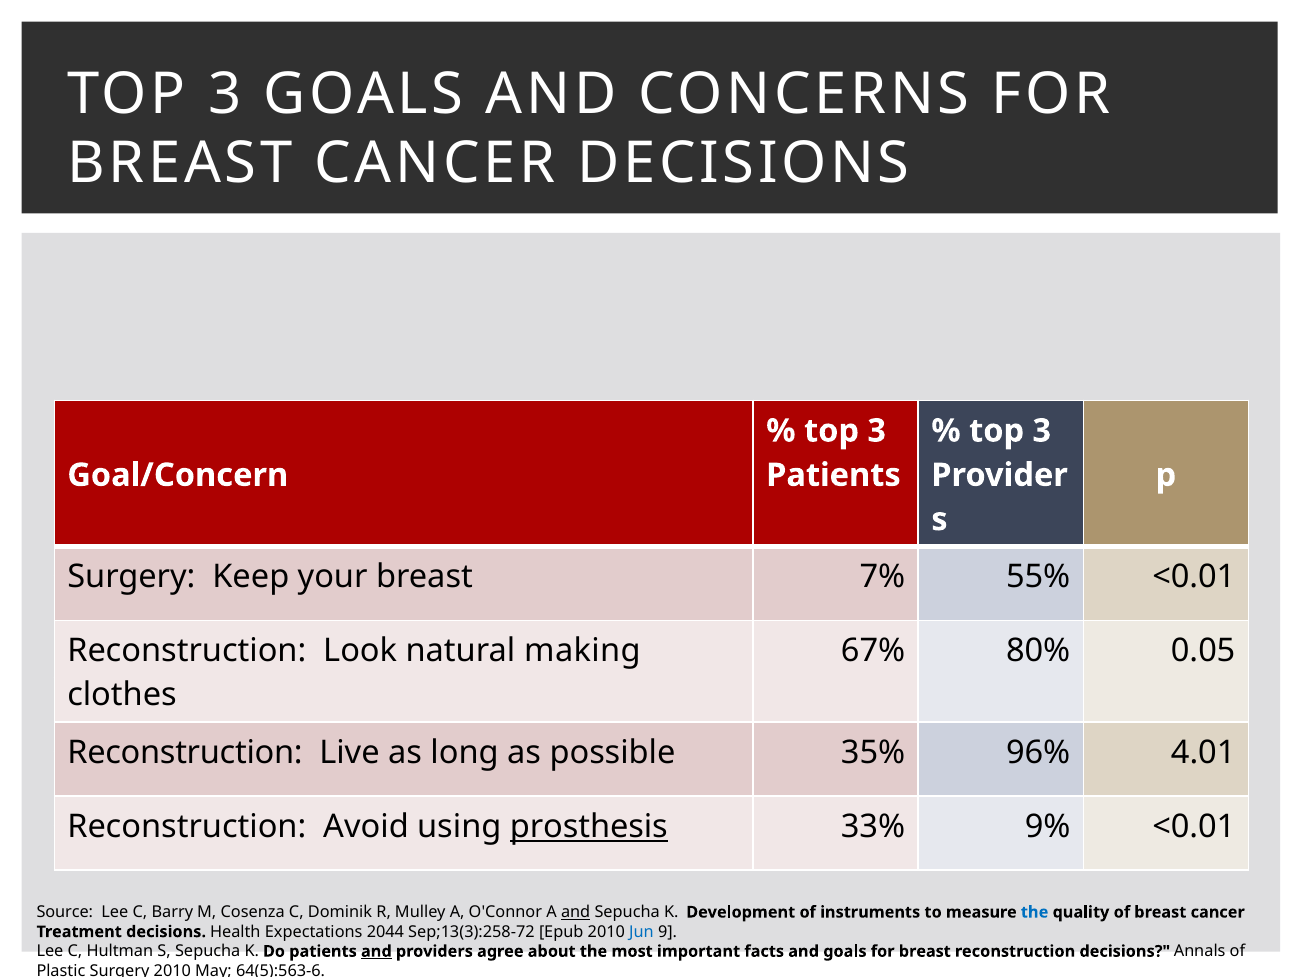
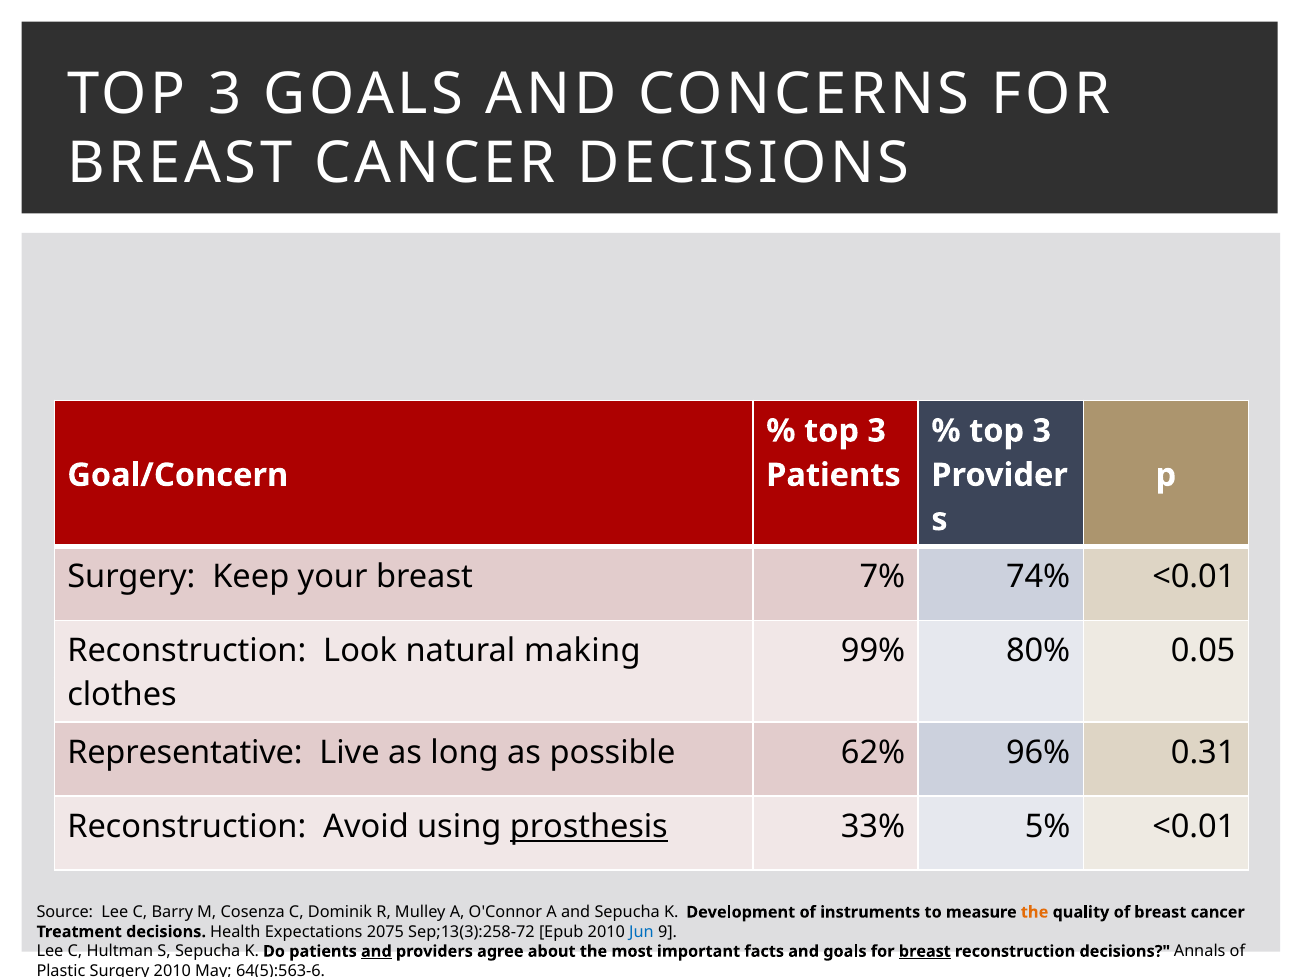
55%: 55% -> 74% (1038, 577)
67%: 67% -> 99% (873, 651)
Reconstruction: Reconstruction -> Representative (185, 753)
35%: 35% -> 62% (873, 753)
4.01: 4.01 -> 0.31 (1203, 753)
9%: 9% -> 5% (1048, 827)
and underline: present -> none (576, 912)
the colour: blue -> orange (1035, 912)
2044: 2044 -> 2075 (385, 932)
breast underline: none -> present (925, 952)
